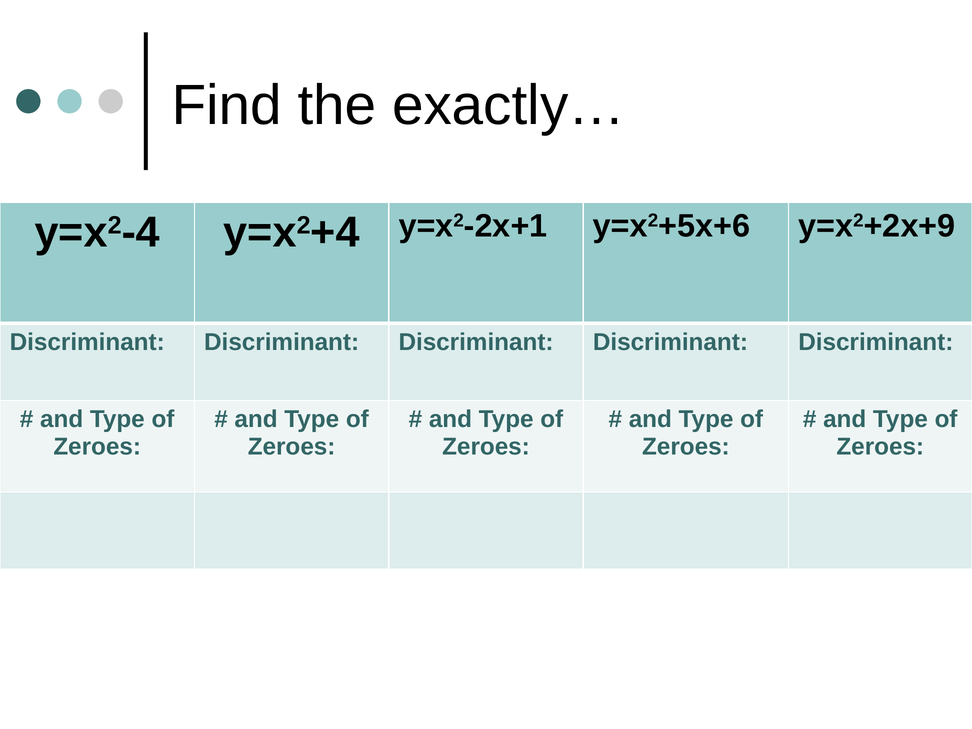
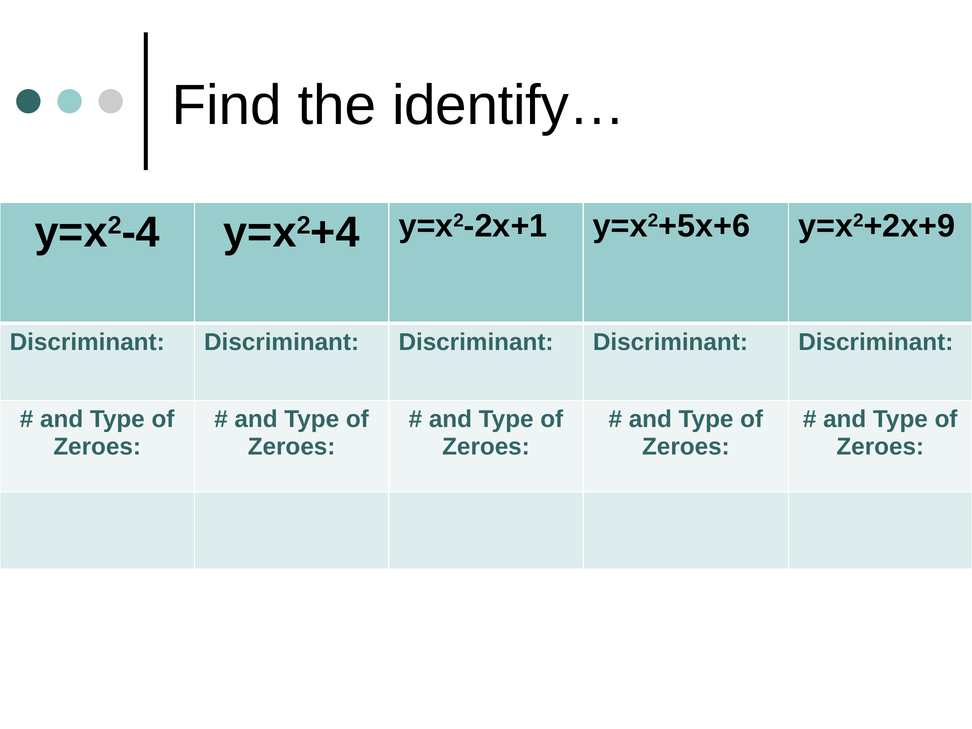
exactly…: exactly… -> identify… (509, 105)
